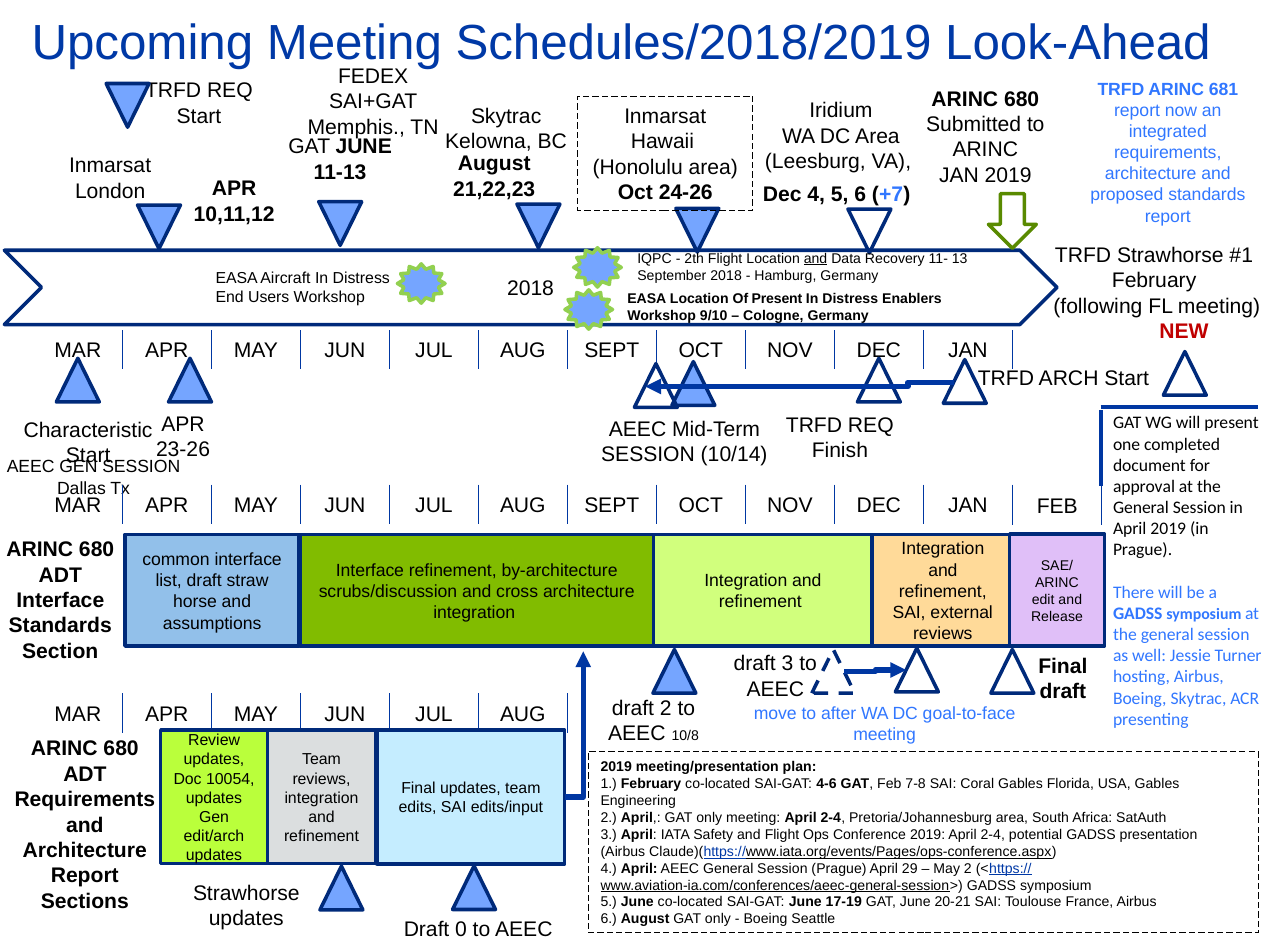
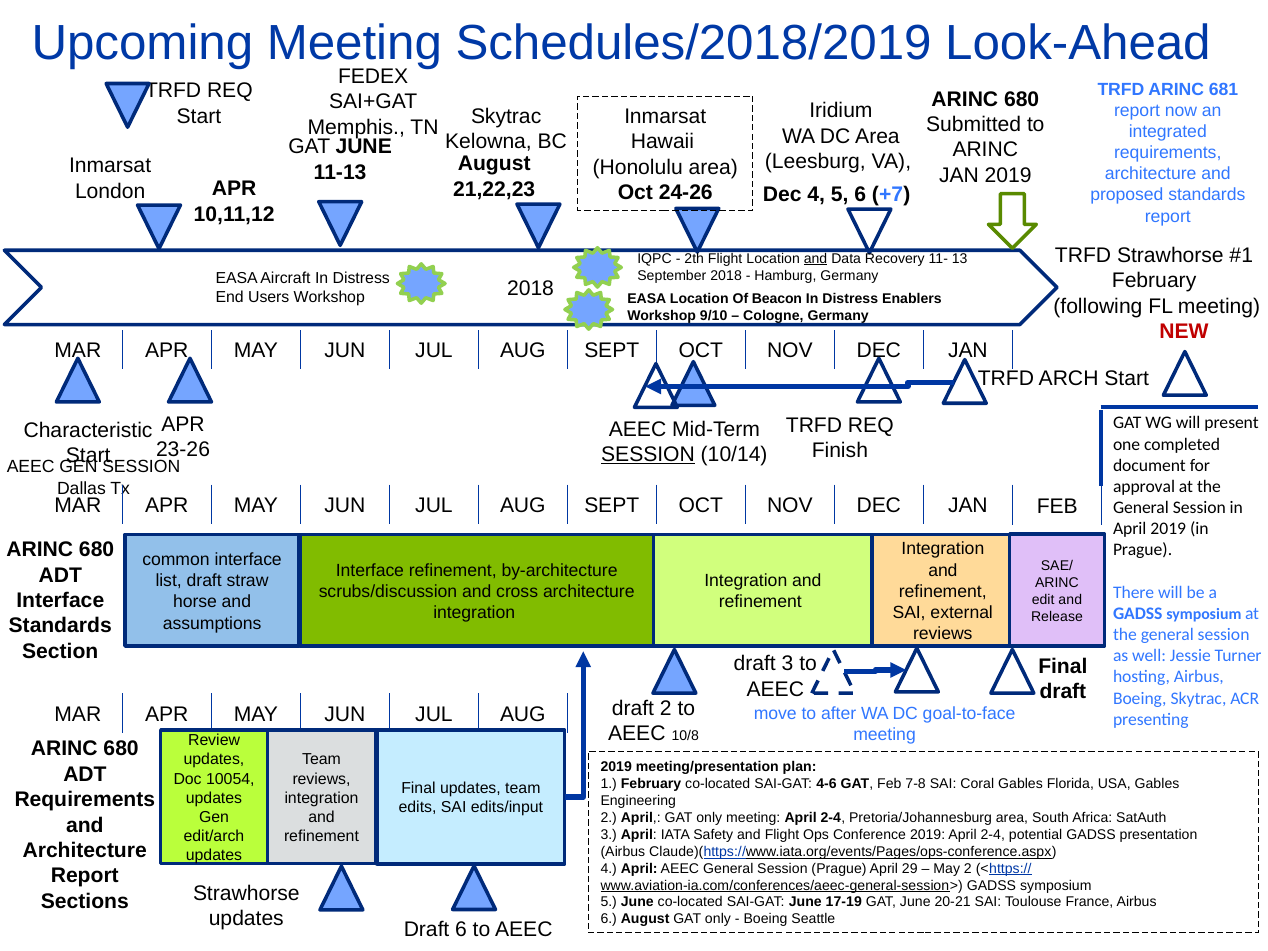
Of Present: Present -> Beacon (777, 299)
SESSION underline: none -> present (648, 454)
Draft 0: 0 -> 6 (461, 930)
